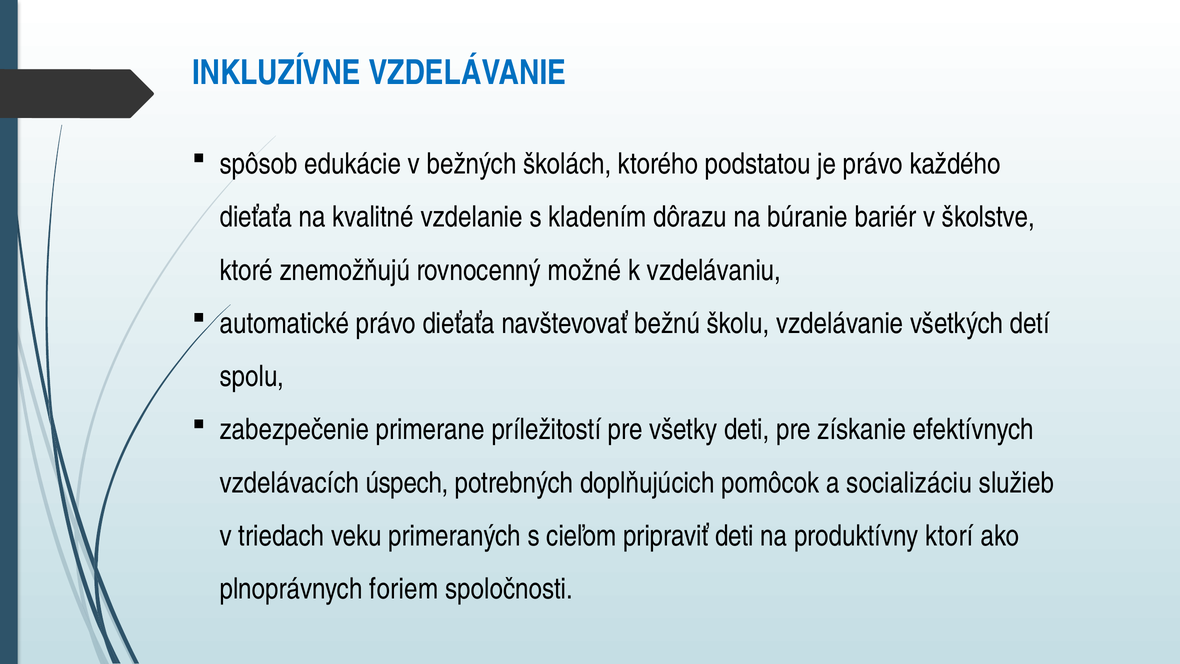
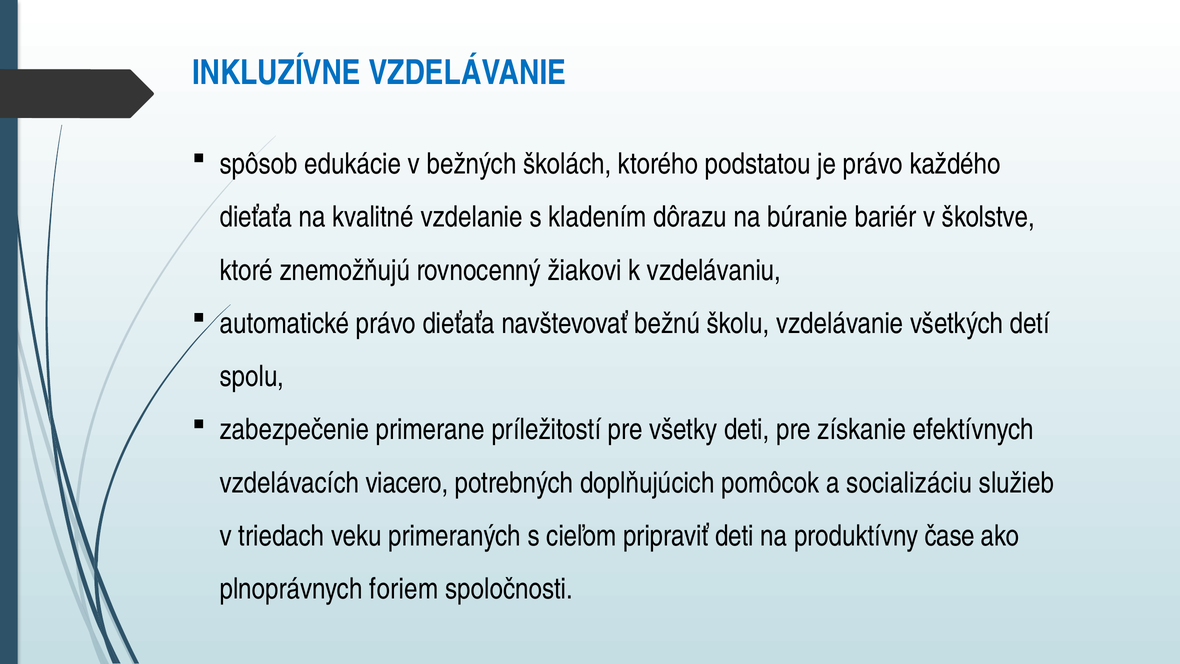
možné: možné -> žiakovi (585, 270)
úspech: úspech -> viacero (407, 483)
ktorí: ktorí -> čase (950, 536)
